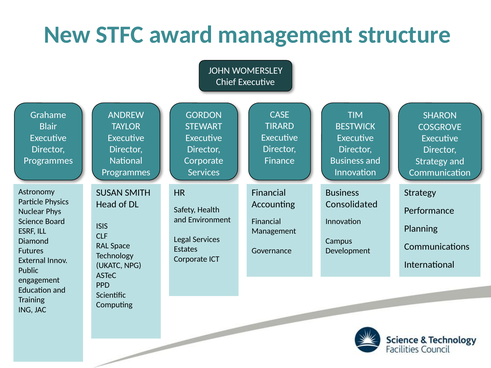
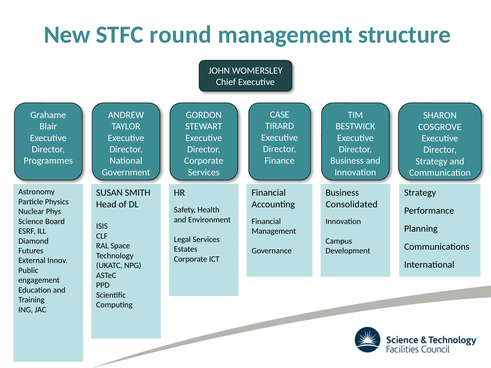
award: award -> round (181, 35)
Programmes: Programmes -> Government (126, 172)
